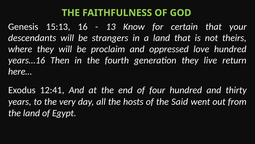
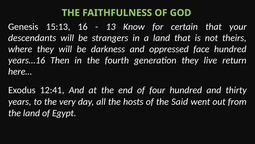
proclaim: proclaim -> darkness (108, 49)
love: love -> face (201, 49)
